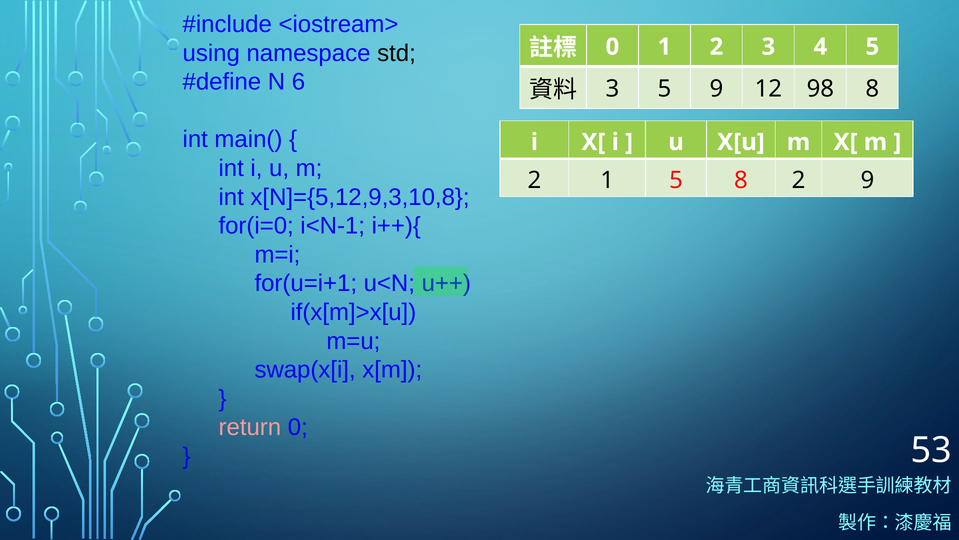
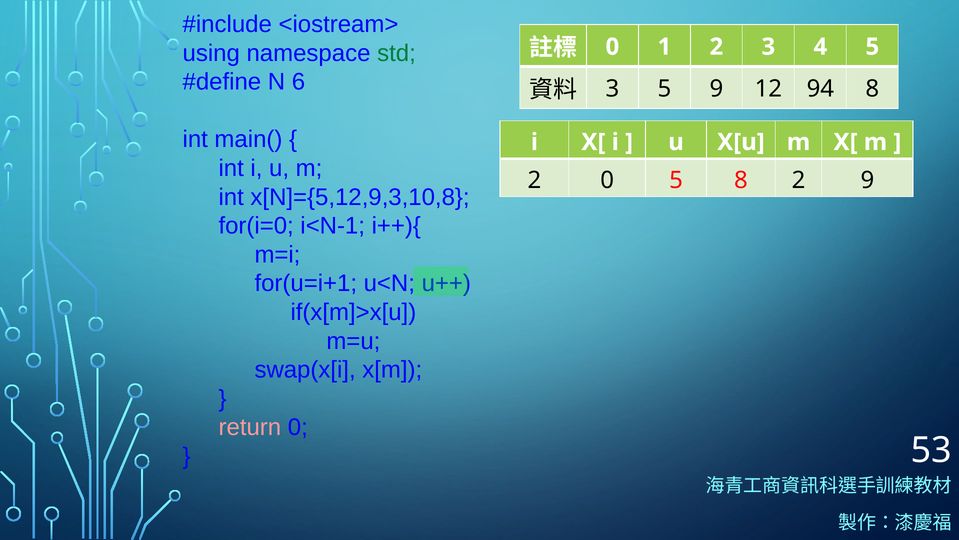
std colour: black -> green (396, 53)
98: 98 -> 94 (820, 89)
2 1: 1 -> 0 (607, 180)
